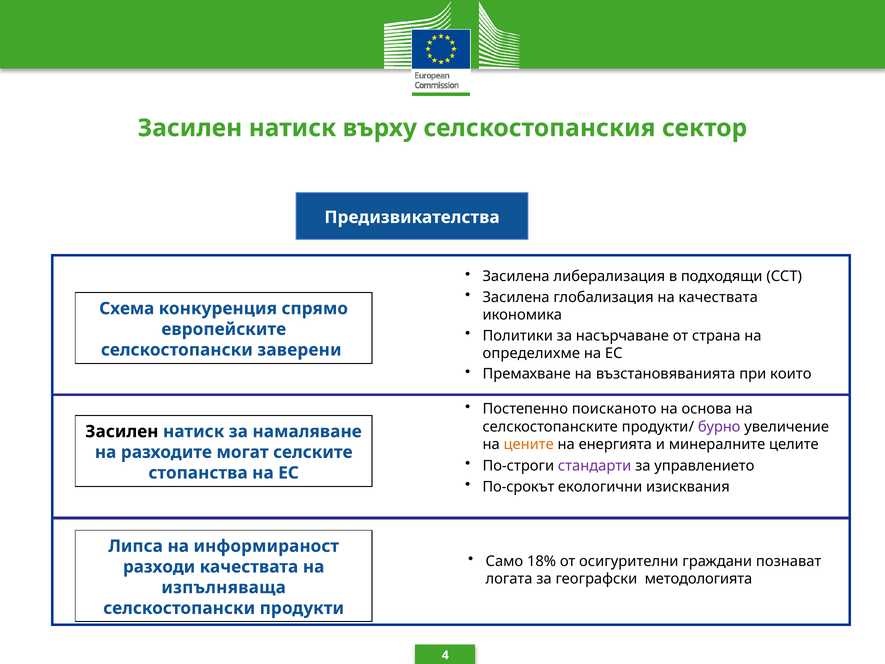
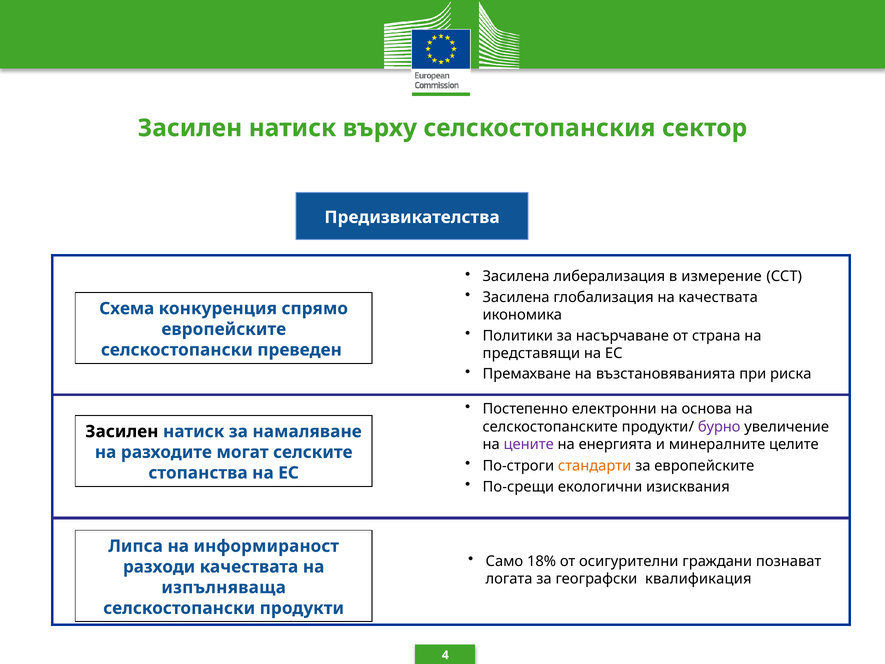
подходящи: подходящи -> измерение (722, 276)
заверени: заверени -> преведен (300, 350)
определихме: определихме -> представящи (531, 353)
които: които -> риска (791, 374)
поисканото: поисканото -> електронни (614, 409)
цените colour: orange -> purple (529, 444)
стандарти colour: purple -> orange (595, 466)
за управлението: управлението -> европейските (704, 466)
По-срокът: По-срокът -> По-срещи (518, 487)
методологията: методологията -> квалификация (698, 579)
